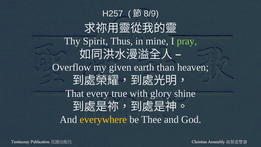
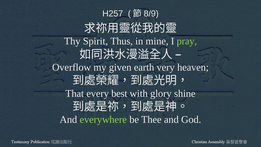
than: than -> very (166, 67)
true: true -> best (119, 93)
everywhere colour: yellow -> light green (103, 119)
